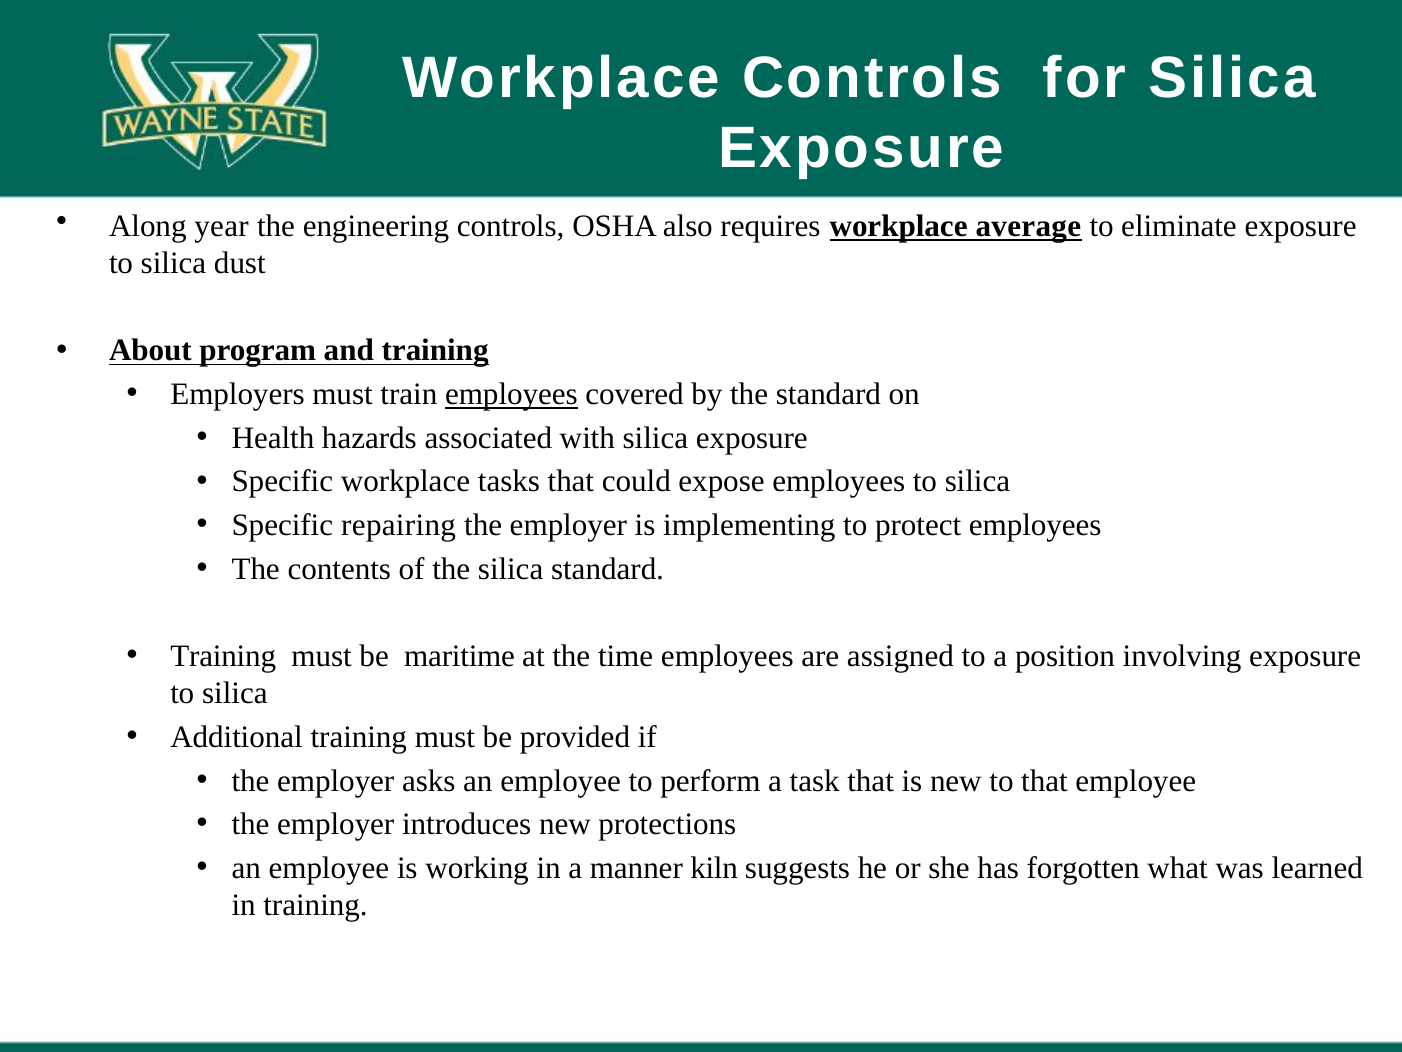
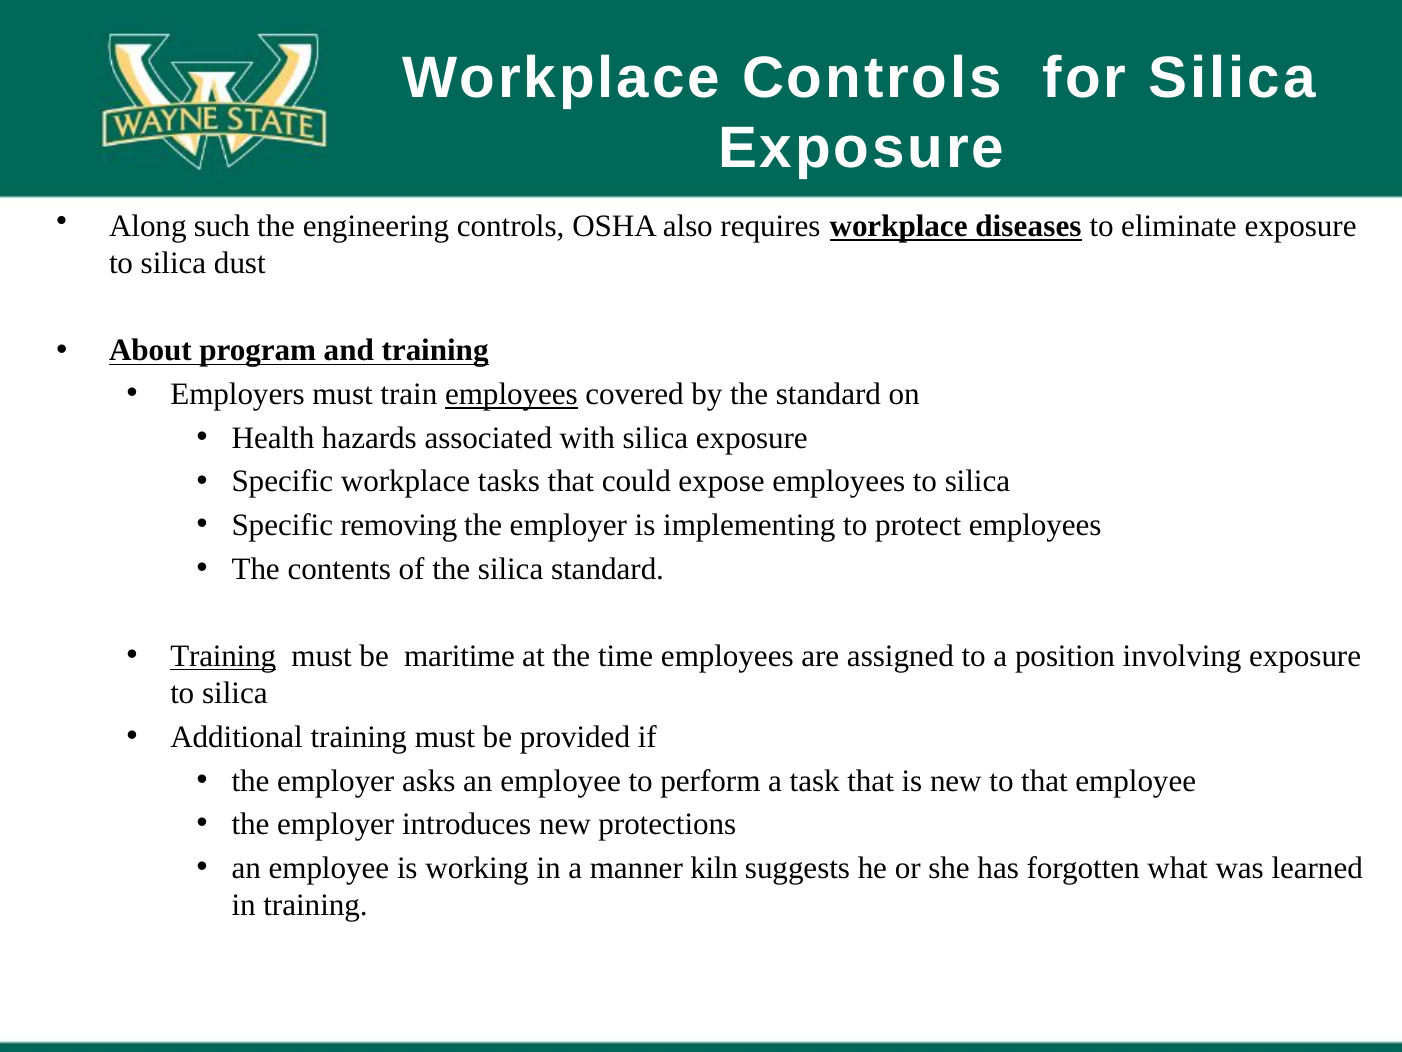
year: year -> such (222, 226)
average: average -> diseases (1028, 226)
repairing: repairing -> removing (399, 525)
Training underline: none -> present (223, 656)
